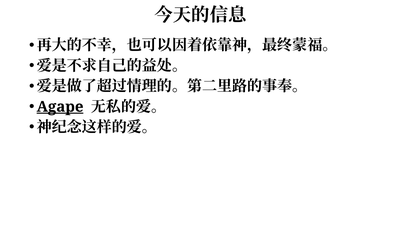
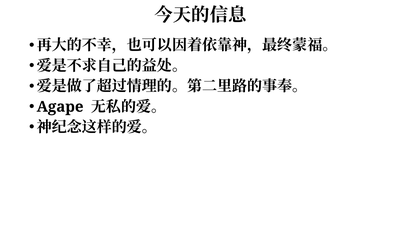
Agape underline: present -> none (60, 107)
